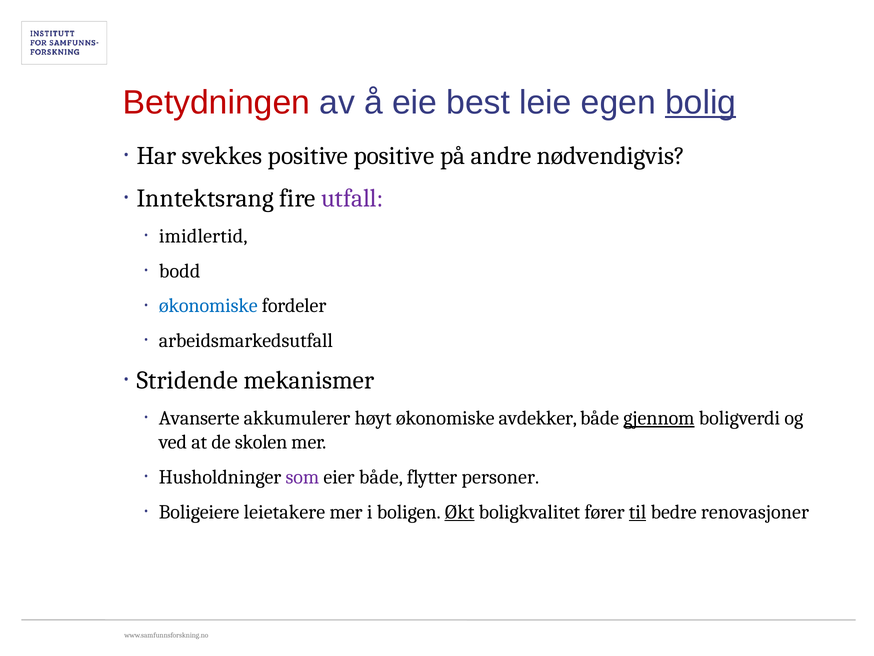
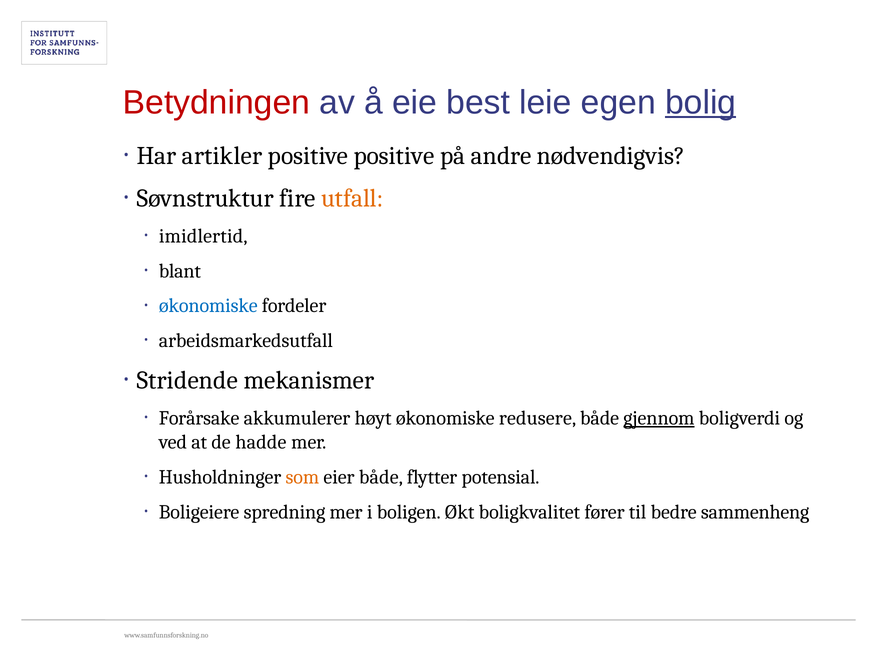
svekkes: svekkes -> artikler (222, 155)
Inntektsrang: Inntektsrang -> Søvnstruktur (205, 198)
utfall colour: purple -> orange (352, 198)
bodd: bodd -> blant (180, 271)
Avanserte: Avanserte -> Forårsake (199, 418)
avdekker: avdekker -> redusere (538, 418)
skolen: skolen -> hadde (261, 442)
som colour: purple -> orange (302, 477)
personer: personer -> potensial (501, 477)
leietakere: leietakere -> spredning (285, 512)
Økt underline: present -> none (459, 512)
til underline: present -> none (638, 512)
renovasjoner: renovasjoner -> sammenheng (755, 512)
